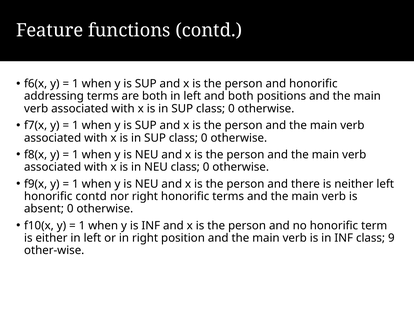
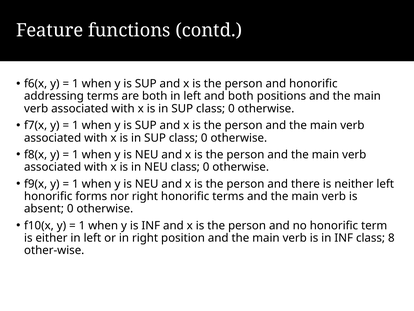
honorific contd: contd -> forms (91, 196)
9: 9 -> 8 (391, 238)
